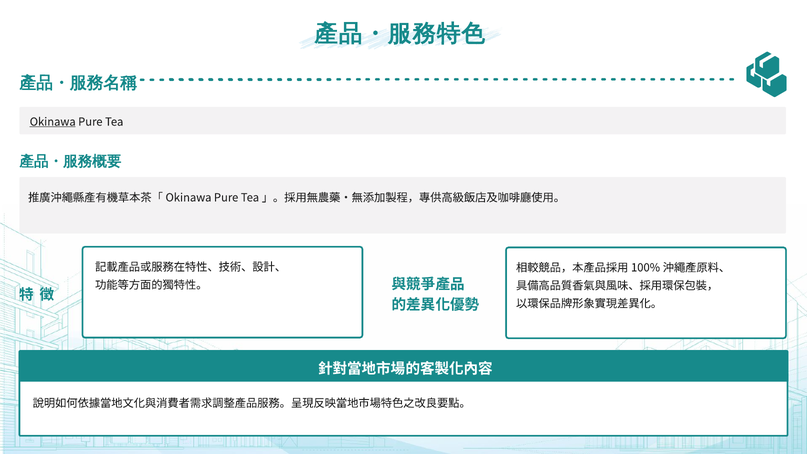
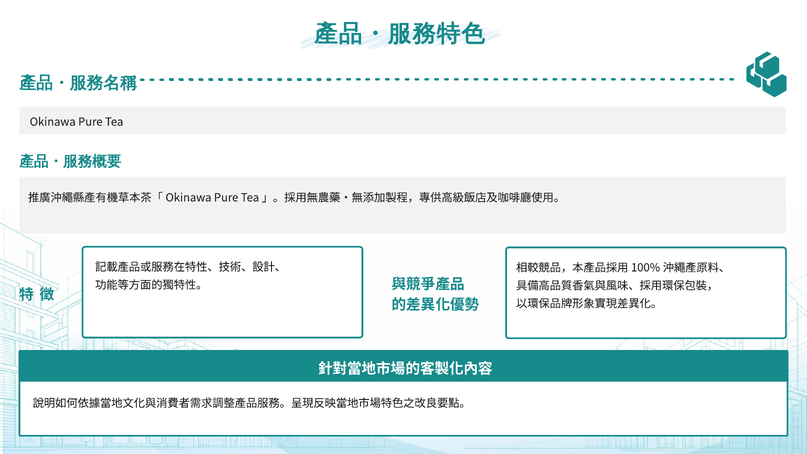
Okinawa underline: present -> none (53, 122)
